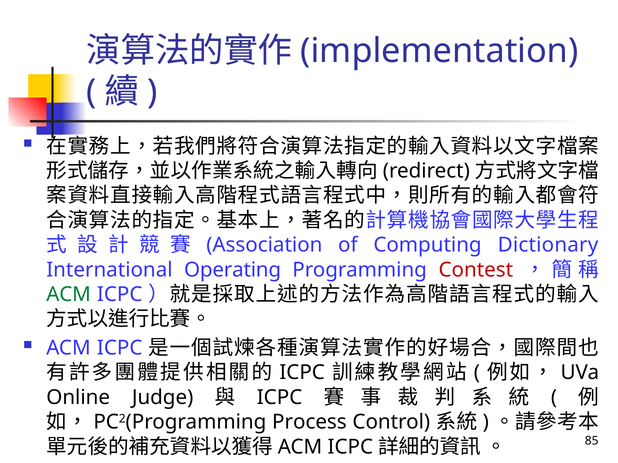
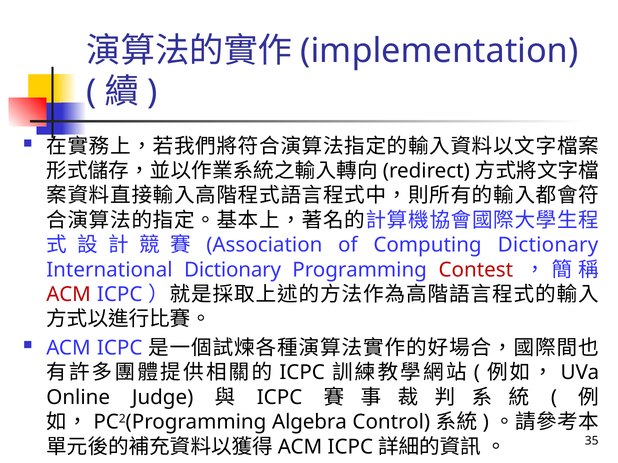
International Operating: Operating -> Dictionary (233, 270)
ACM colour: green -> red (69, 295)
Process: Process -> Algebra (309, 422)
85: 85 -> 35 (592, 441)
